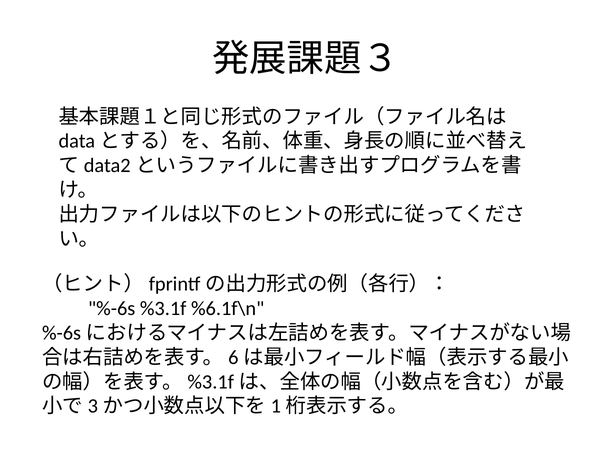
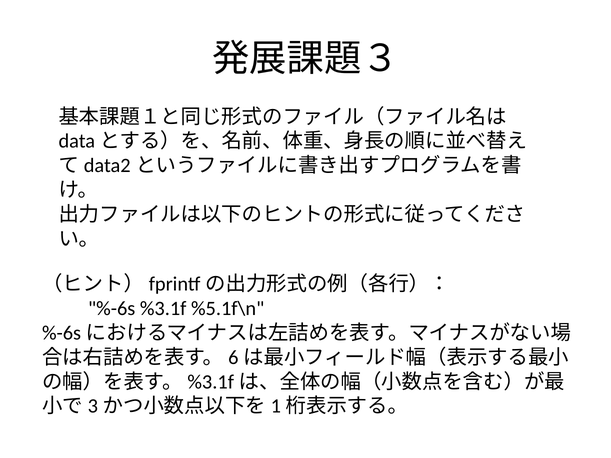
%6.1f\n: %6.1f\n -> %5.1f\n (228, 309)
